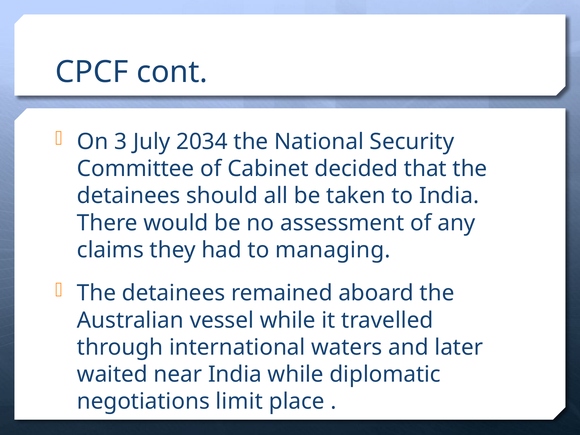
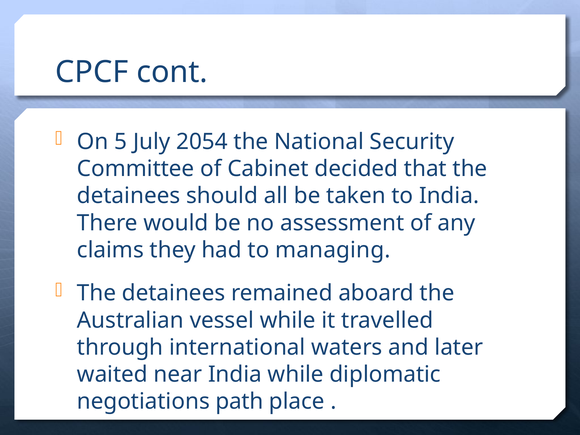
3: 3 -> 5 (121, 142)
2034: 2034 -> 2054 (202, 142)
limit: limit -> path (239, 402)
